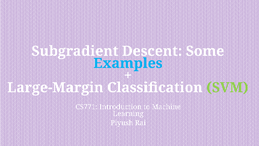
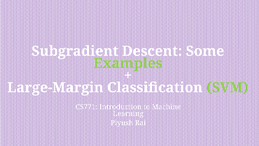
Examples colour: light blue -> light green (128, 63)
